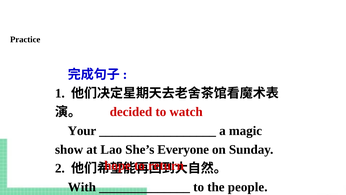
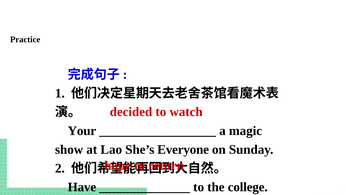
With: With -> Have (82, 187)
people: people -> college (248, 187)
